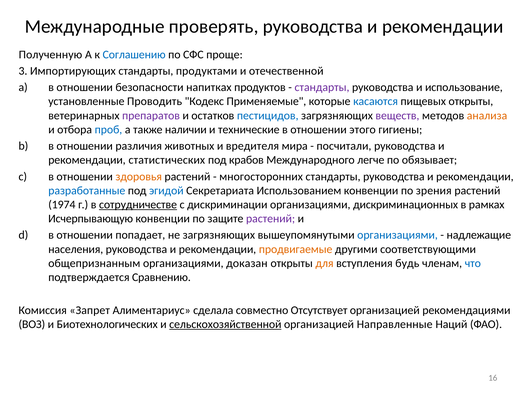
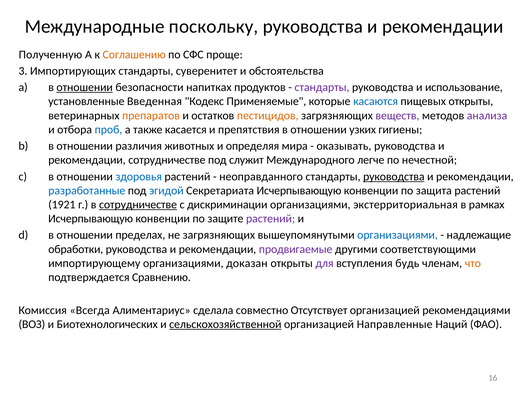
проверять: проверять -> поскольку (214, 27)
Соглашению colour: blue -> orange (134, 55)
продуктами: продуктами -> суверенитет (207, 71)
отечественной: отечественной -> обстоятельства (286, 71)
отношении underline: none -> present (85, 88)
Проводить: Проводить -> Введенная (155, 102)
препаратов colour: purple -> orange (151, 116)
пестицидов colour: blue -> orange (268, 116)
анализа colour: orange -> purple (487, 116)
наличии: наличии -> касается (186, 130)
технические: технические -> препятствия (249, 130)
этого: этого -> узких (363, 130)
вредителя: вредителя -> определяя (253, 146)
посчитали: посчитали -> оказывать (344, 146)
рекомендации статистических: статистических -> сотрудничестве (167, 160)
крабов: крабов -> служит (246, 160)
обязывает: обязывает -> нечестной (429, 160)
здоровья colour: orange -> blue (139, 177)
многосторонних: многосторонних -> неоправданного (261, 177)
руководства underline: none -> present (394, 177)
Секретариата Использованием: Использованием -> Исчерпывающую (299, 191)
зрения: зрения -> защита (434, 191)
1974: 1974 -> 1921 (62, 205)
дискриминационных: дискриминационных -> экстерриториальная (405, 205)
попадает: попадает -> пределах (140, 236)
населения: населения -> обработки (76, 250)
продвигаемые colour: orange -> purple (296, 250)
общепризнанным: общепризнанным -> импортирующему (94, 264)
для colour: orange -> purple (325, 264)
что colour: blue -> orange (473, 264)
Запрет: Запрет -> Всегда (90, 311)
